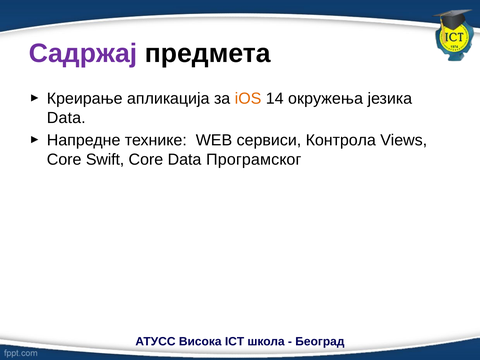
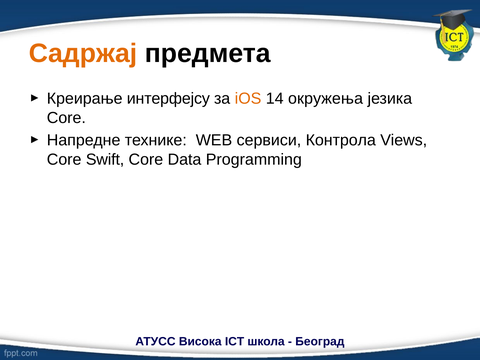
Садржај colour: purple -> orange (83, 53)
апликација: апликација -> интерфејсу (168, 99)
Data: Data -> Core (66, 118)
Програмског: Програмског -> Programming (254, 159)
